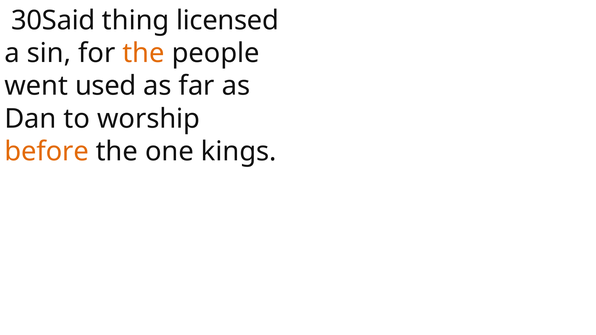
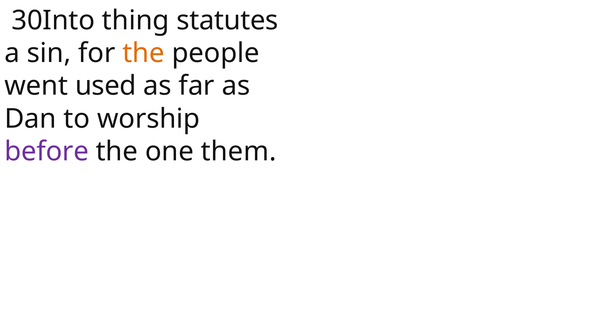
30Said: 30Said -> 30Into (53, 20)
licensed: licensed -> statutes (227, 20)
before colour: orange -> purple (47, 152)
kings: kings -> them (239, 152)
